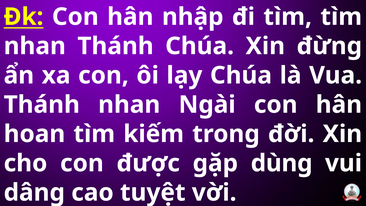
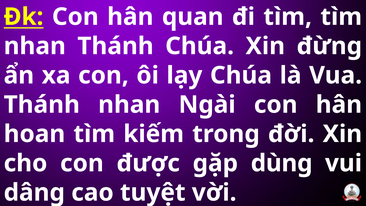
nhập: nhập -> quan (193, 17)
